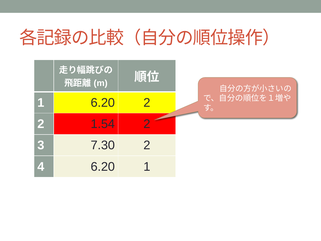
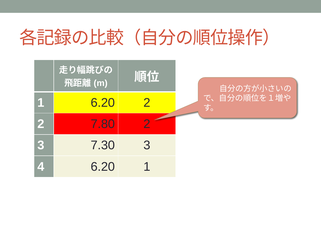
1.54: 1.54 -> 7.80 (103, 124)
7.30 2: 2 -> 3 (147, 145)
